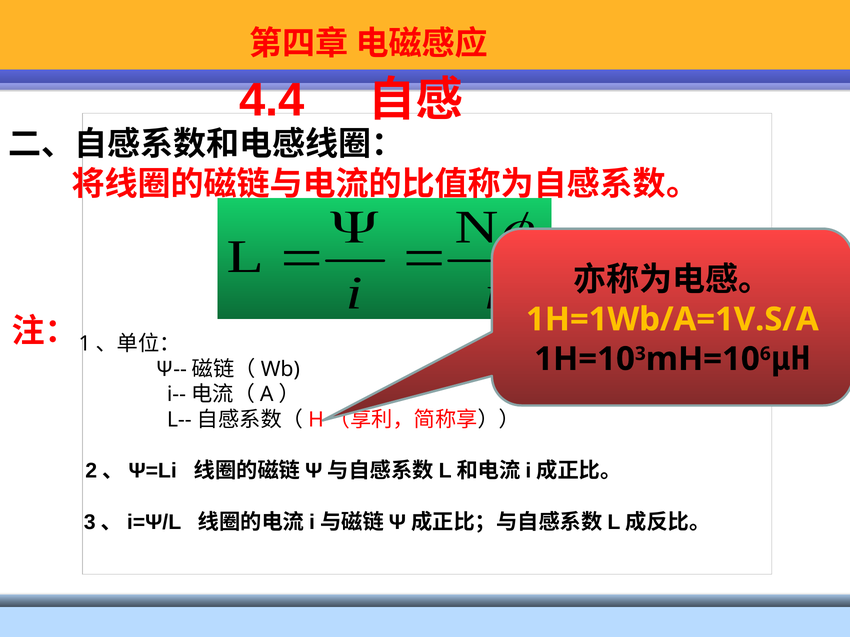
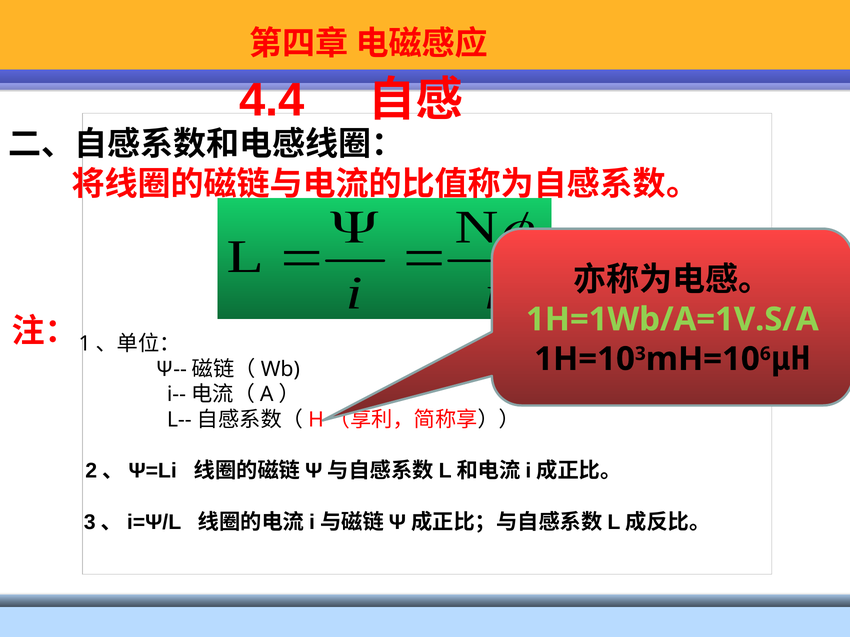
1H=1Wb/A=1V.S/A colour: yellow -> light green (672, 320)
